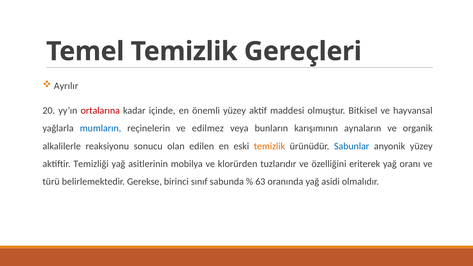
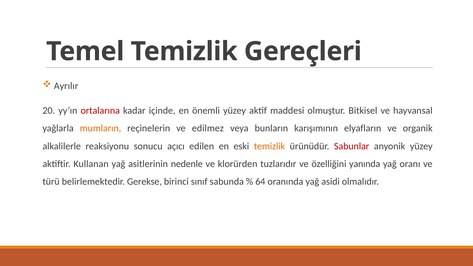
mumların colour: blue -> orange (101, 128)
aynaların: aynaların -> elyafların (363, 128)
olan: olan -> açıcı (176, 146)
Sabunlar colour: blue -> red (352, 146)
Temizliği: Temizliği -> Kullanan (91, 164)
mobilya: mobilya -> nedenle (187, 164)
eriterek: eriterek -> yanında (365, 164)
63: 63 -> 64 (260, 182)
